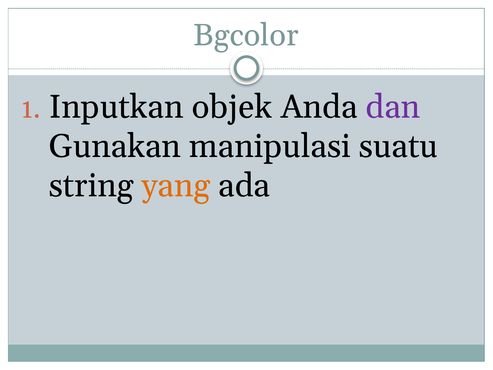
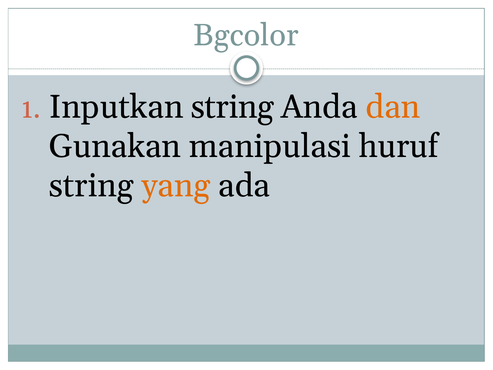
Inputkan objek: objek -> string (232, 107)
dan colour: purple -> orange (393, 107)
suatu: suatu -> huruf (399, 146)
